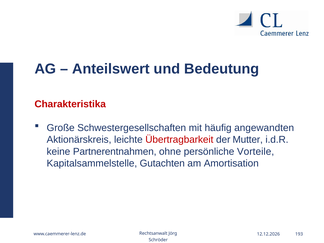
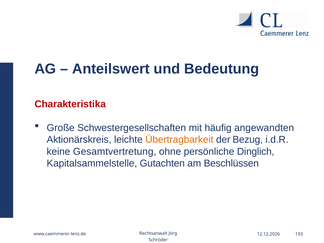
Übertragbarkeit colour: red -> orange (179, 140)
Mutter: Mutter -> Bezug (248, 140)
Partnerentnahmen: Partnerentnahmen -> Gesamtvertretung (115, 152)
Vorteile: Vorteile -> Dinglich (256, 152)
Amortisation: Amortisation -> Beschlüssen (231, 163)
